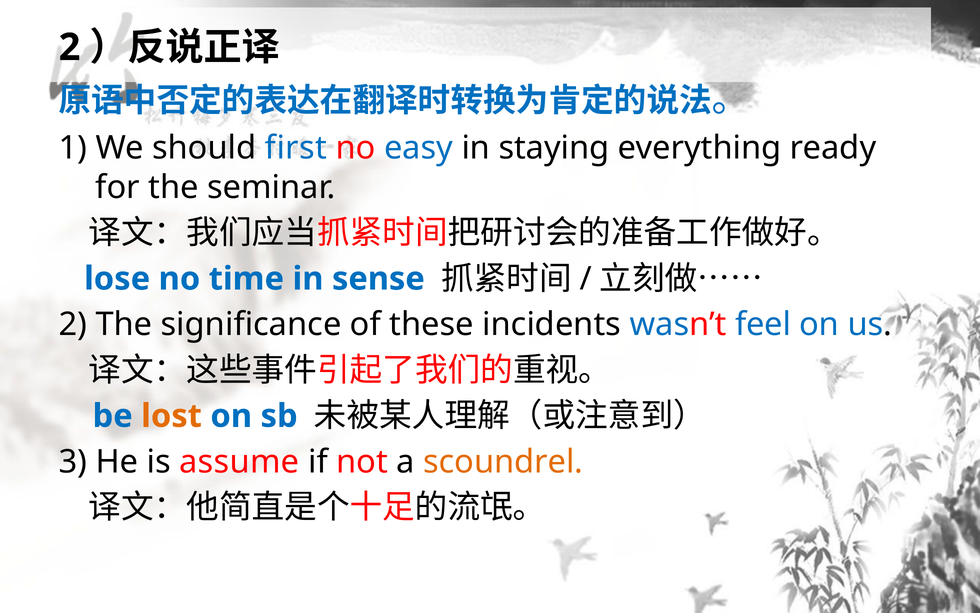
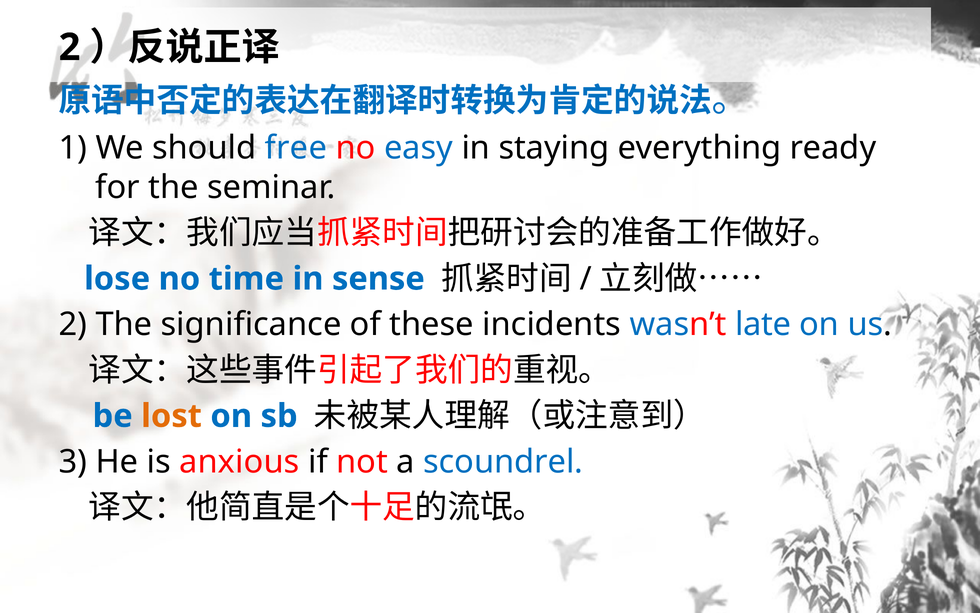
first: first -> free (296, 148)
feel: feel -> late (763, 324)
assume: assume -> anxious (239, 461)
scoundrel colour: orange -> blue (503, 461)
